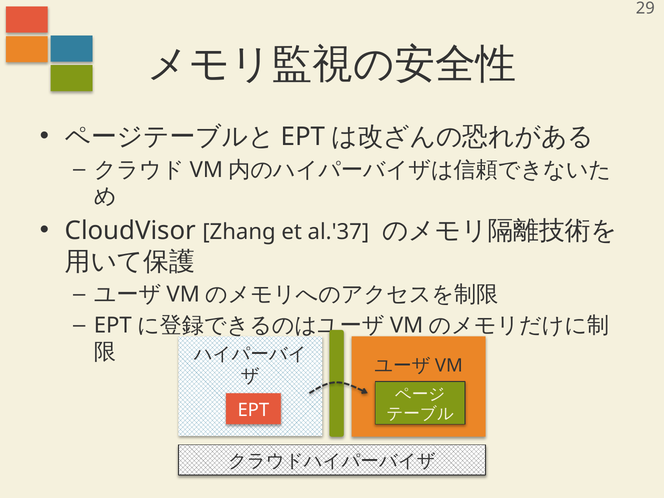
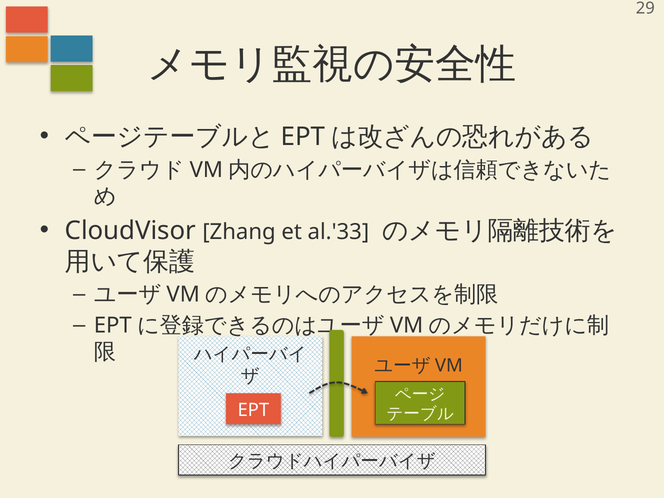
al.'37: al.'37 -> al.'33 (338, 232)
